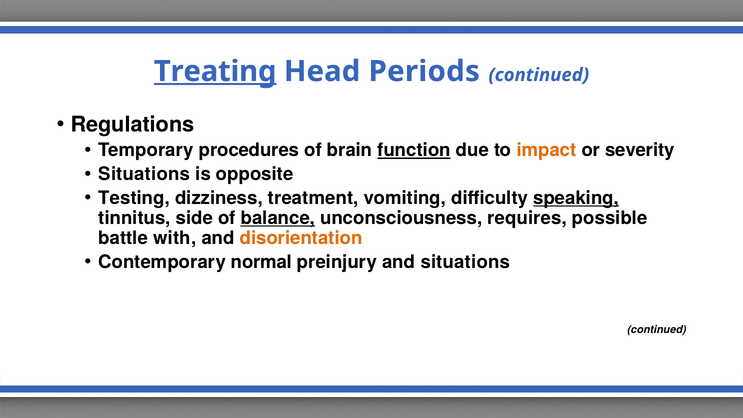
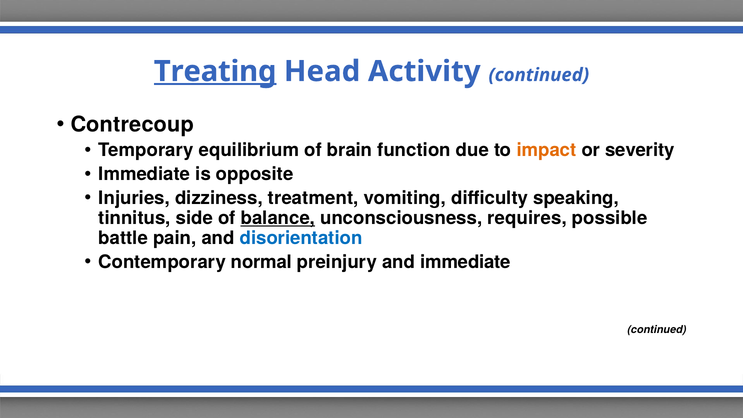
Periods: Periods -> Activity (424, 71)
Regulations: Regulations -> Contrecoup (132, 125)
procedures: procedures -> equilibrium (249, 150)
function underline: present -> none (414, 150)
Situations: Situations -> Immediate (144, 174)
Testing: Testing -> Injuries (134, 198)
speaking underline: present -> none (576, 198)
with: with -> pain (175, 238)
disorientation colour: orange -> blue (301, 238)
and situations: situations -> immediate (465, 262)
